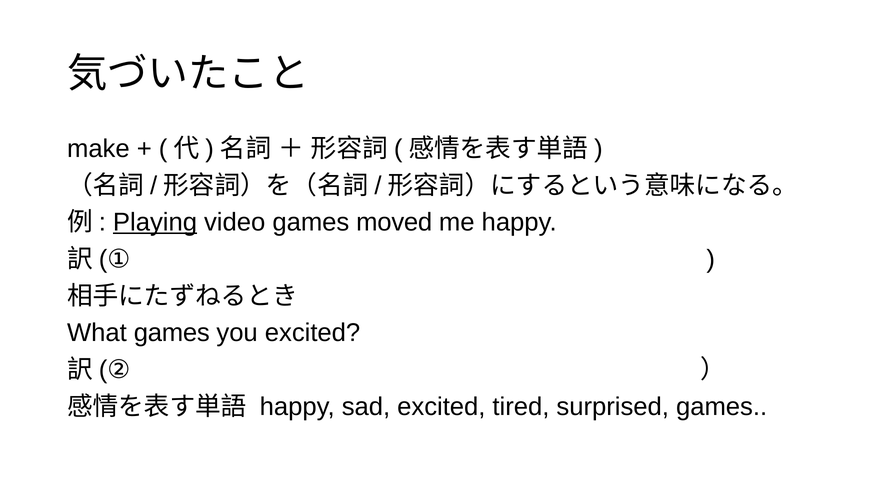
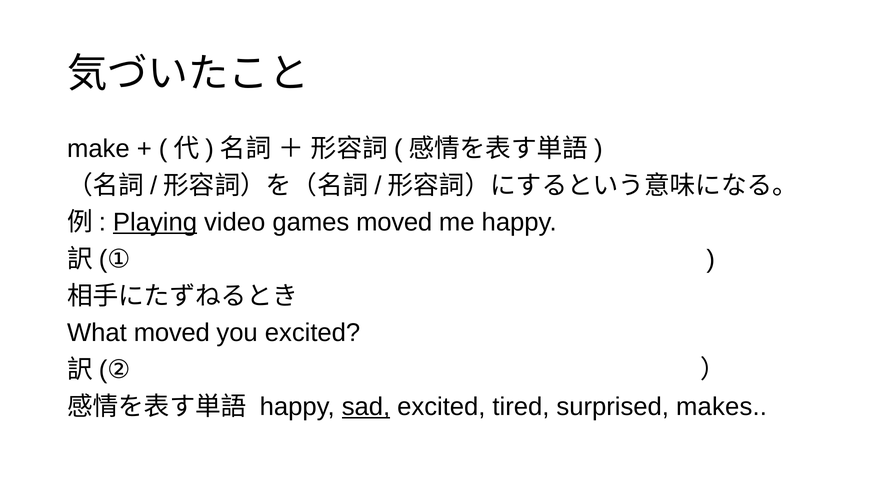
What games: games -> moved (172, 333)
sad underline: none -> present (366, 407)
surprised games: games -> makes (721, 407)
